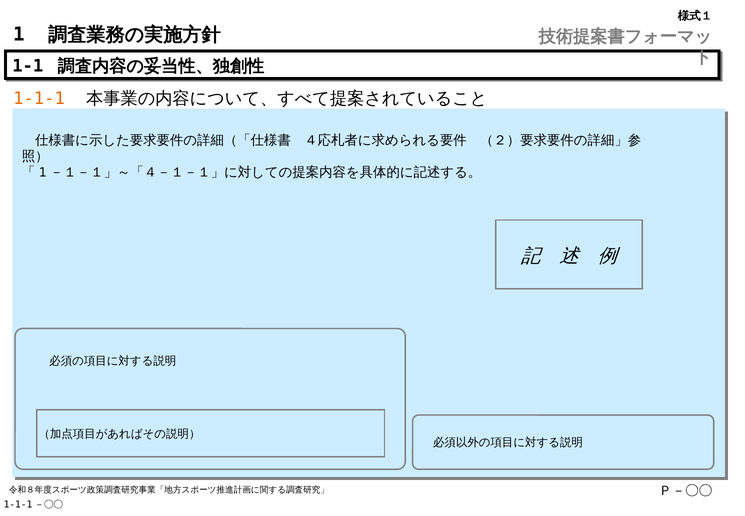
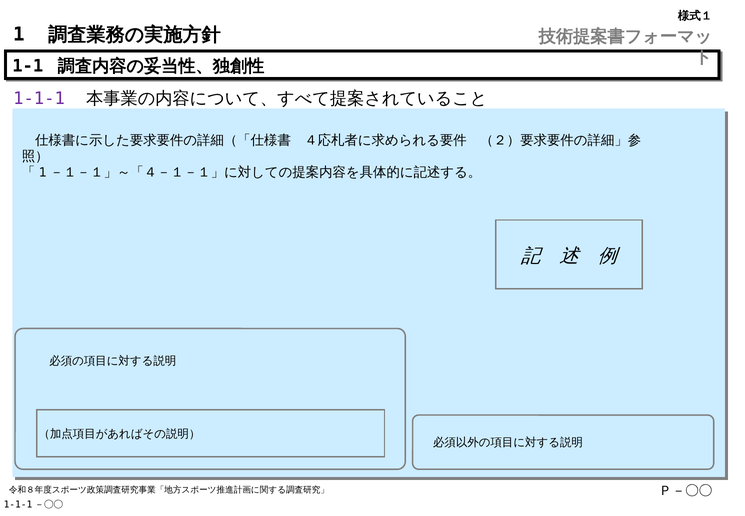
1-1-1 colour: orange -> purple (39, 98)
